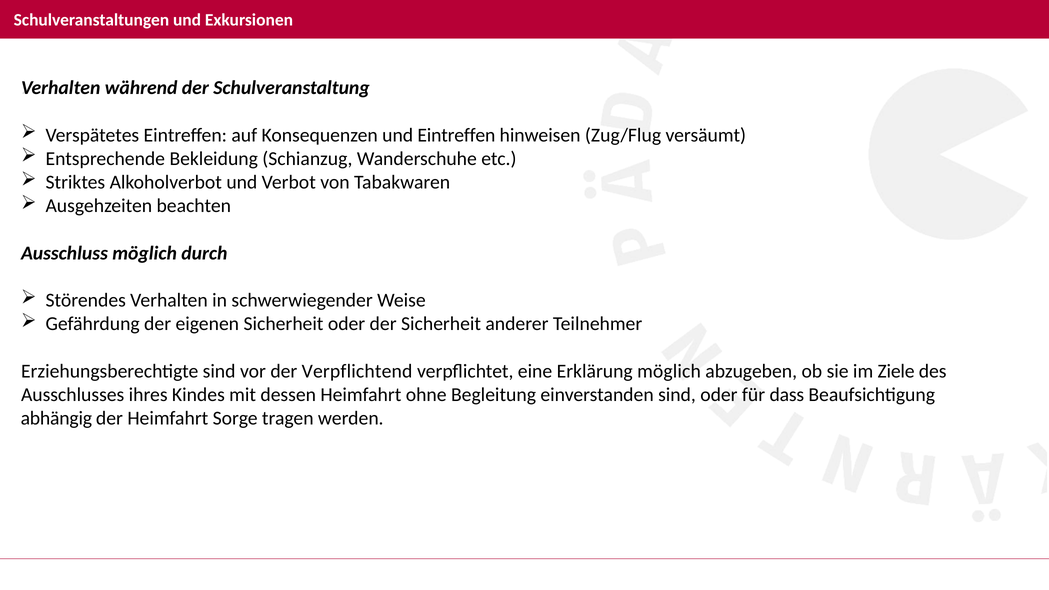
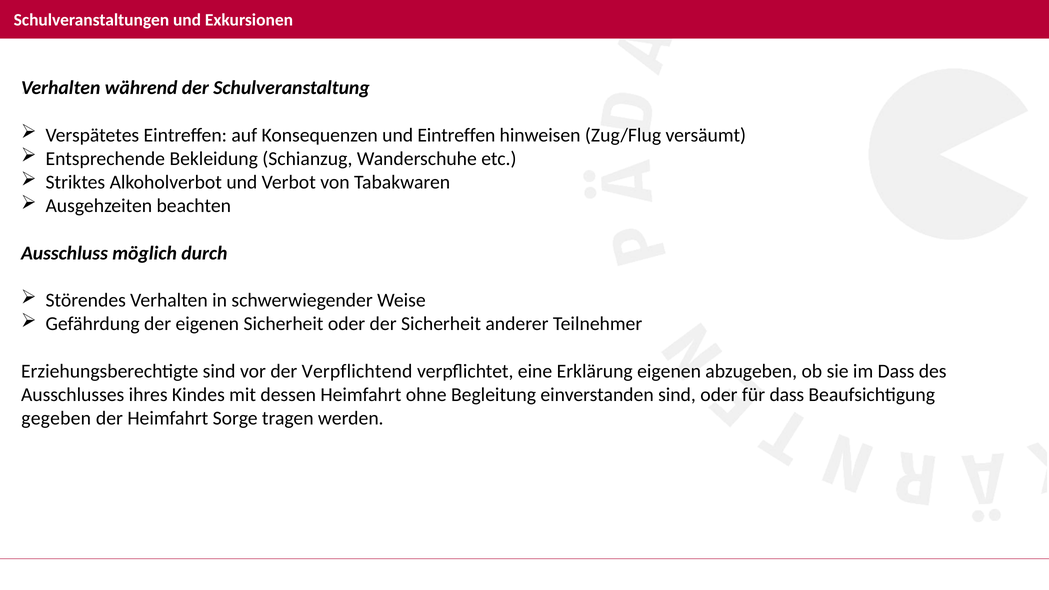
Erklärung möglich: möglich -> eigenen (669, 371)
im Ziele: Ziele -> Dass (896, 371)
abhängig: abhängig -> gegeben (56, 418)
